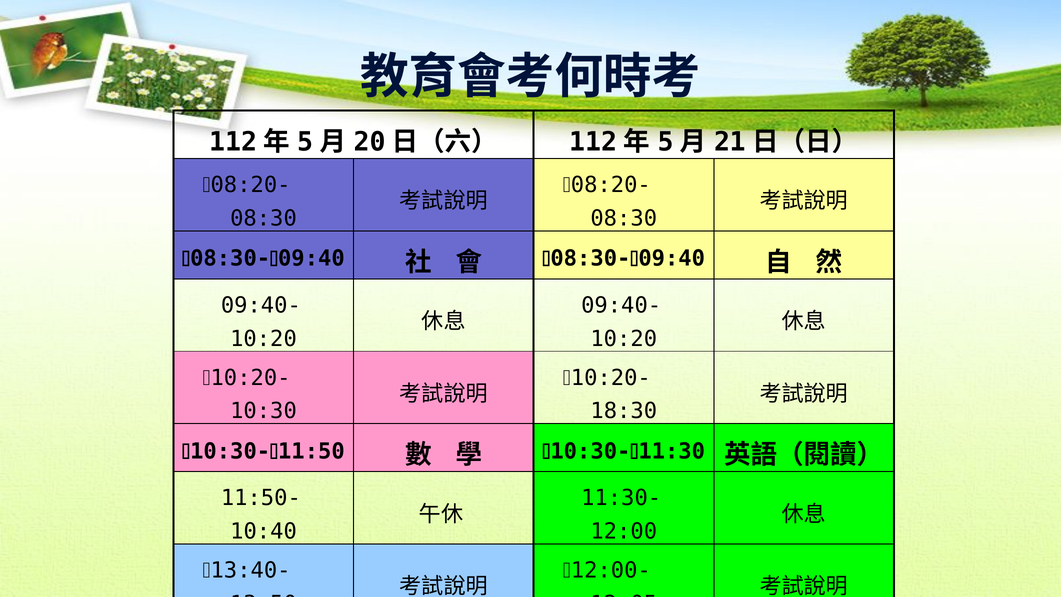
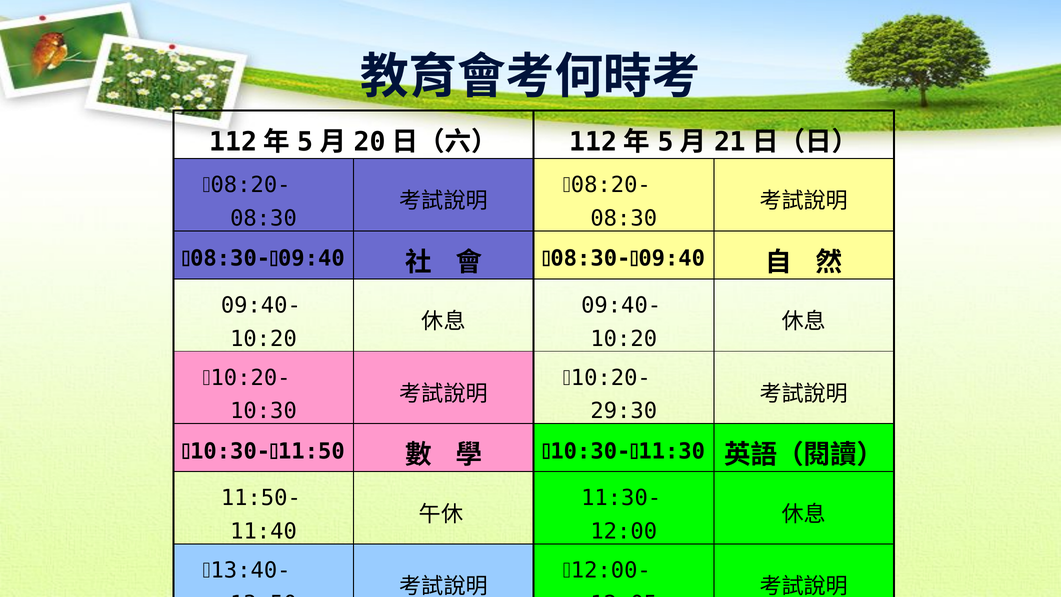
18:30: 18:30 -> 29:30 (624, 411)
10:40: 10:40 -> 11:40 (263, 531)
